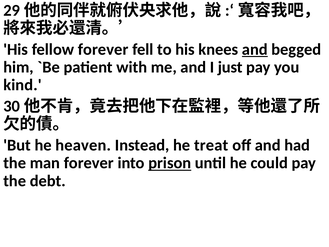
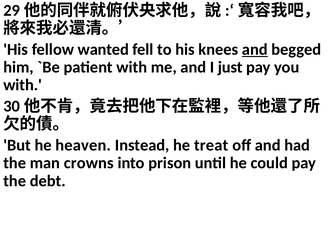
fellow forever: forever -> wanted (103, 49)
kind: kind -> with (23, 85)
man forever: forever -> crowns (89, 163)
prison underline: present -> none (170, 163)
